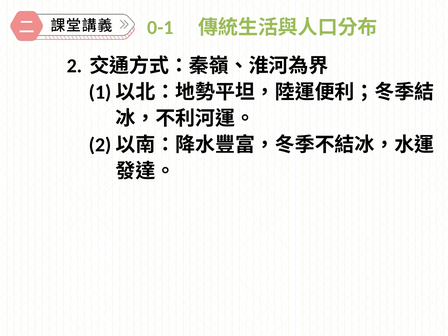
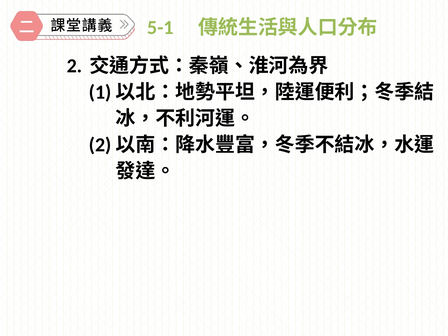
0-1: 0-1 -> 5-1 (160, 28)
